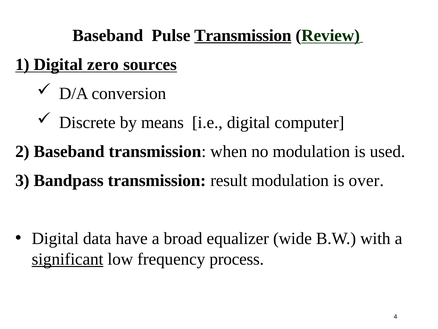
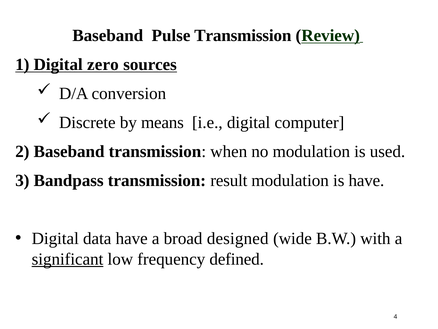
Transmission underline: present -> none (243, 35)
is over: over -> have (366, 180)
equalizer: equalizer -> designed (238, 238)
process: process -> defined (237, 259)
